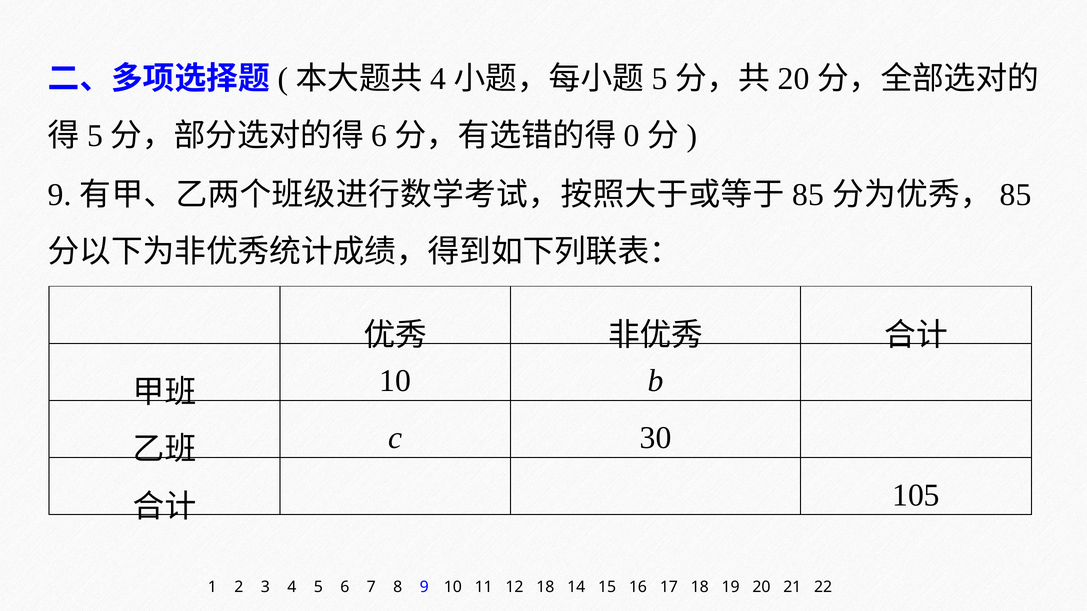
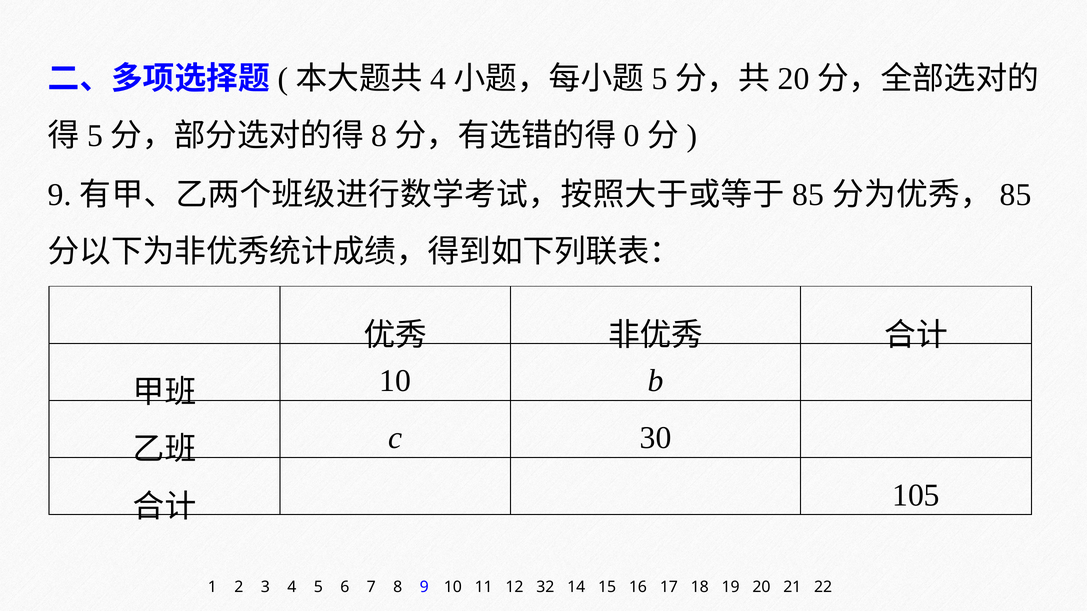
6: 6 -> 8 (379, 136)
12 18: 18 -> 32 (545, 588)
